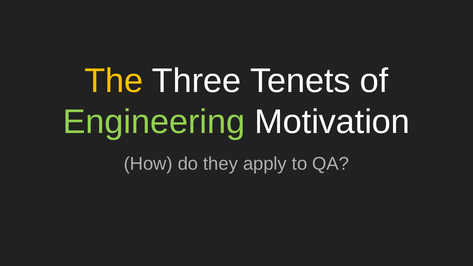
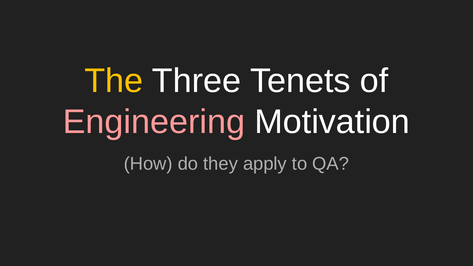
Engineering colour: light green -> pink (154, 122)
